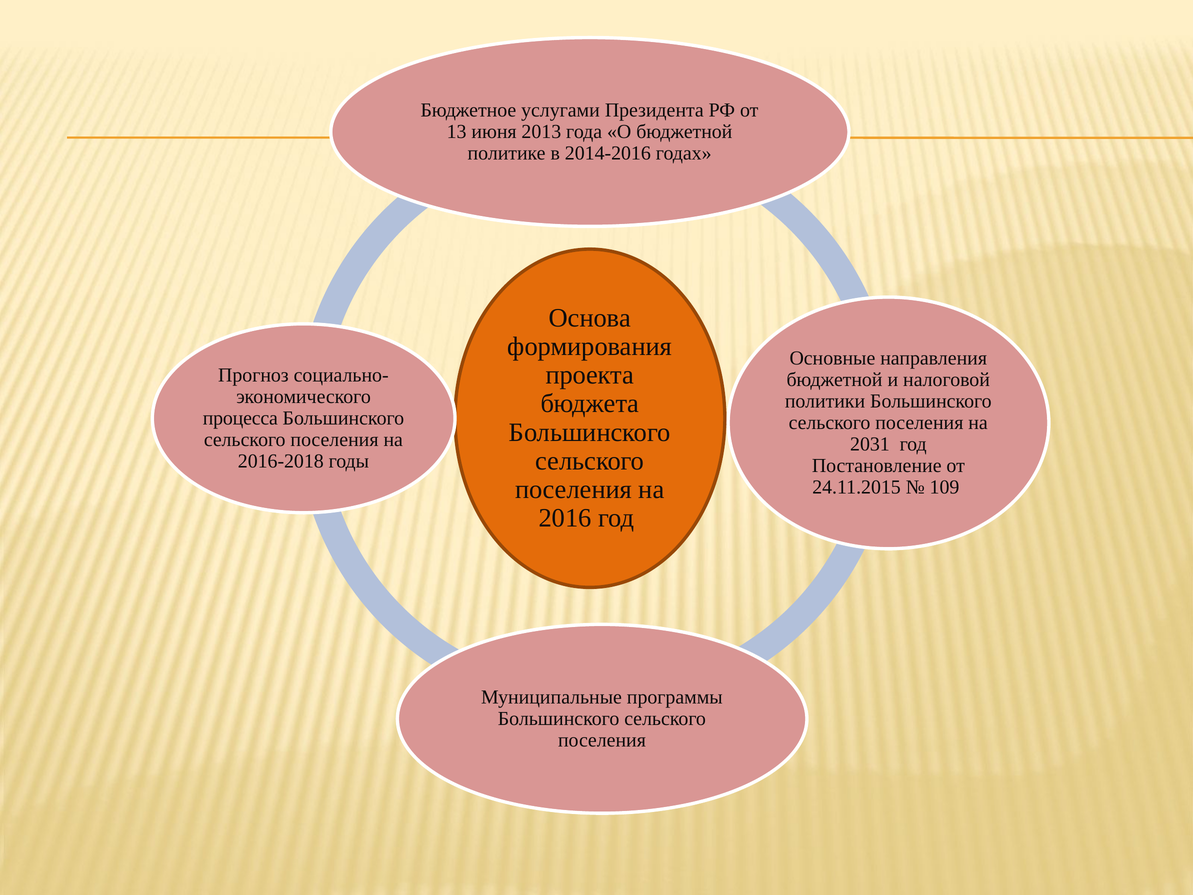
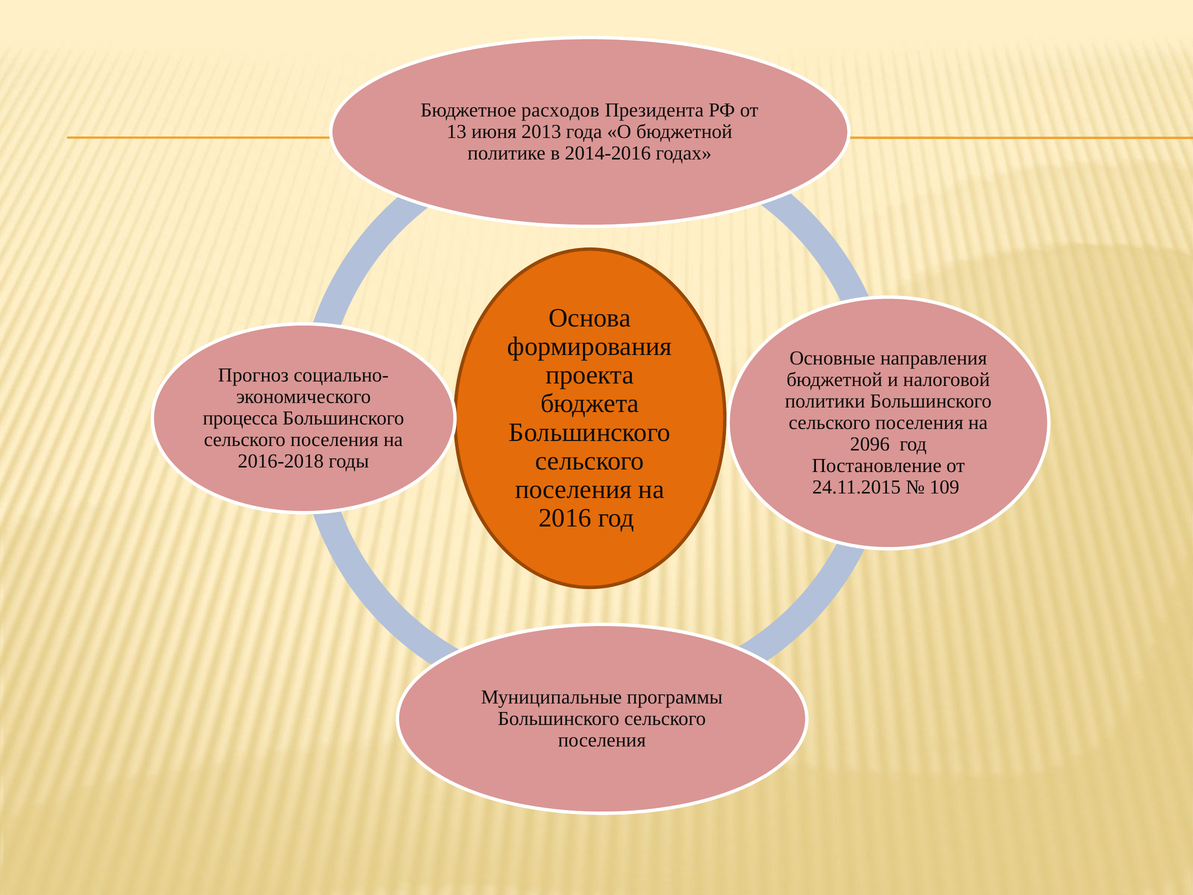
услугами: услугами -> расходов (560, 110)
2031: 2031 -> 2096 (870, 444)
